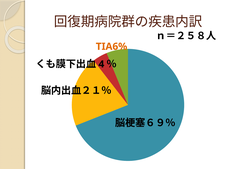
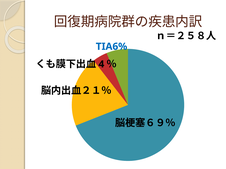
TIA6% colour: orange -> blue (112, 47)
